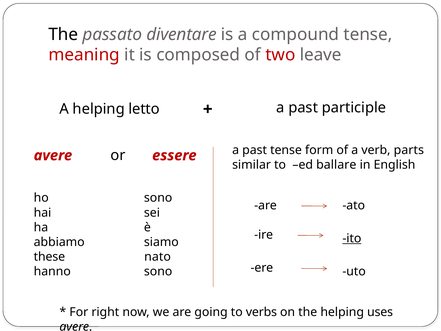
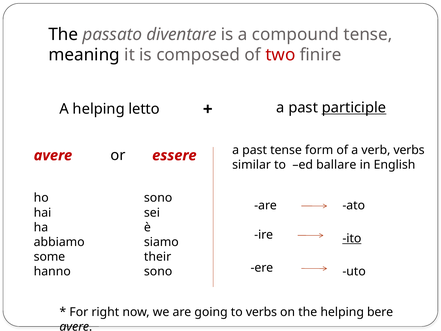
meaning colour: red -> black (84, 55)
leave: leave -> finire (321, 55)
participle underline: none -> present (354, 108)
verb parts: parts -> verbs (409, 150)
these: these -> some (49, 257)
nato: nato -> their (158, 257)
uses: uses -> bere (380, 312)
